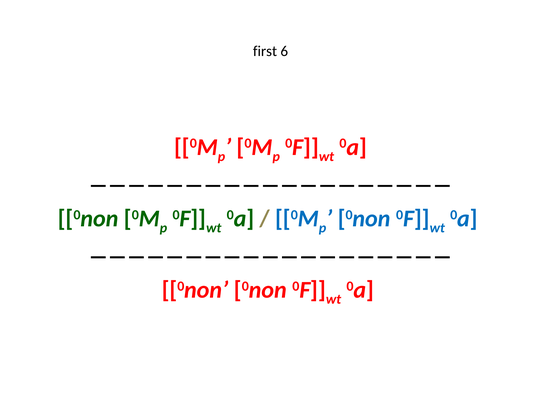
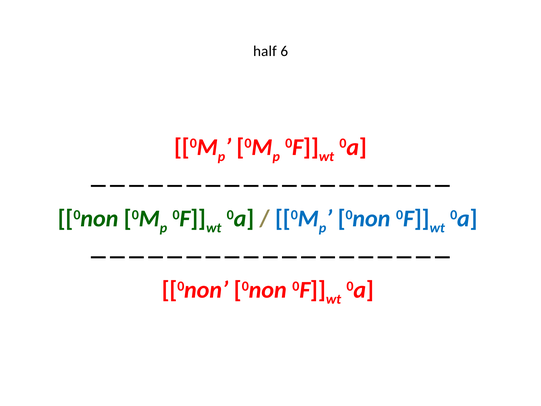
first: first -> half (265, 51)
